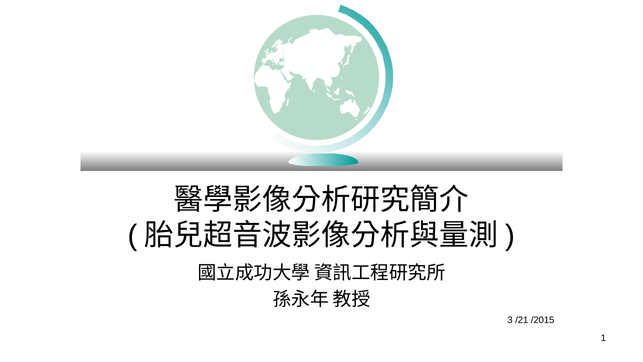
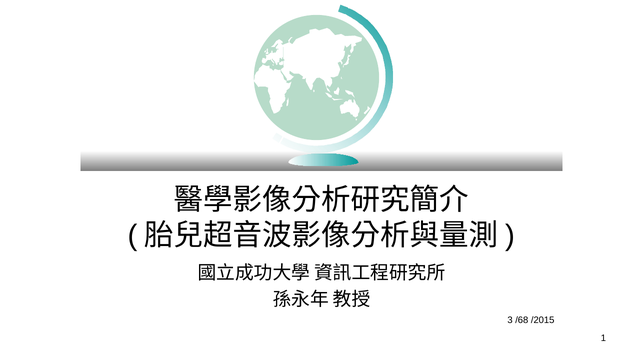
/21: /21 -> /68 (522, 320)
